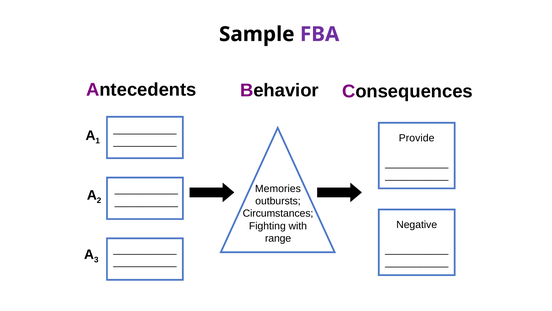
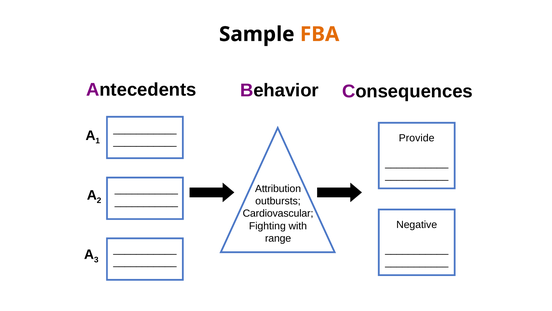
FBA colour: purple -> orange (320, 34)
Memories: Memories -> Attribution (278, 188)
Circumstances: Circumstances -> Cardiovascular (278, 213)
